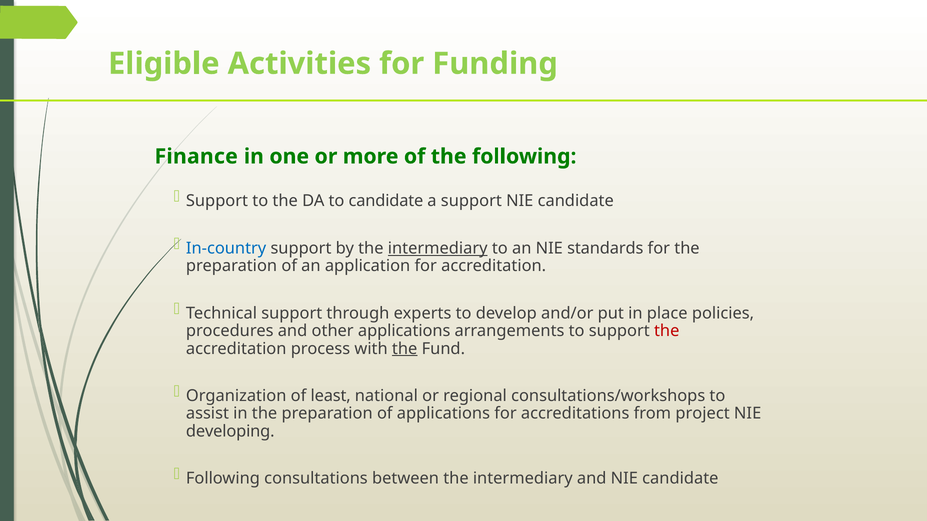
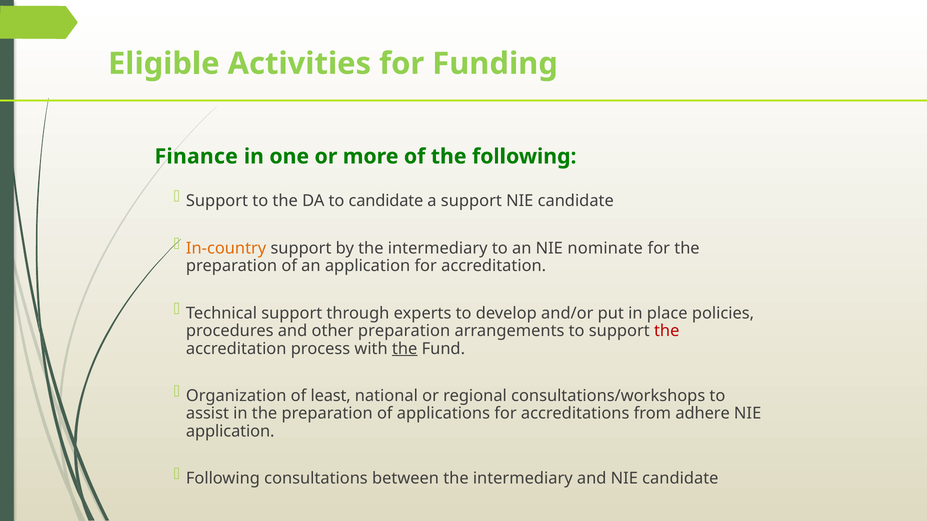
In-country colour: blue -> orange (226, 248)
intermediary underline: present -> none (438, 248)
standards: standards -> nominate (605, 248)
other applications: applications -> preparation (404, 331)
project: project -> adhere (703, 414)
developing: developing -> application (230, 432)
